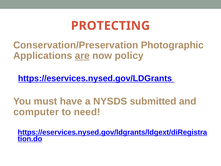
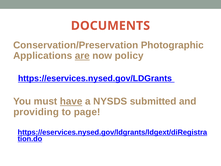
PROTECTING: PROTECTING -> DOCUMENTS (110, 26)
have underline: none -> present (71, 101)
computer: computer -> providing (36, 112)
need: need -> page (87, 112)
